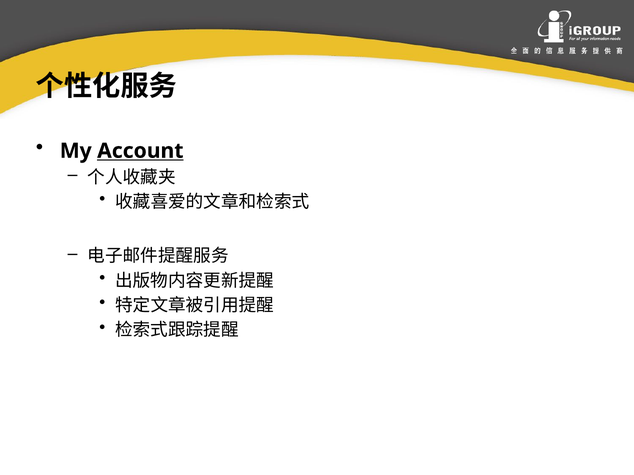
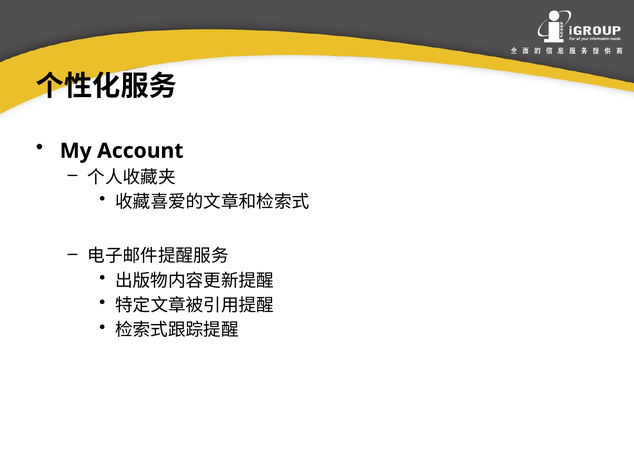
Account underline: present -> none (140, 151)
